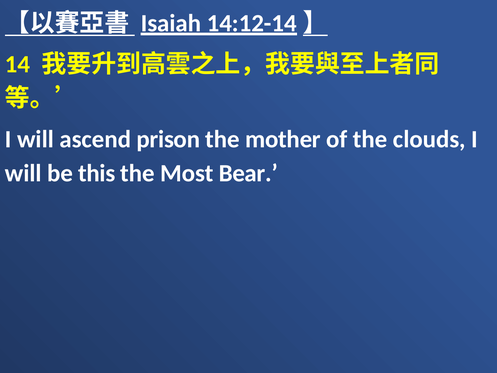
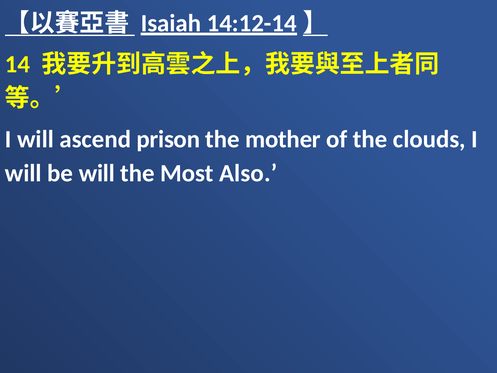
be this: this -> will (97, 173)
Bear: Bear -> Also (248, 173)
